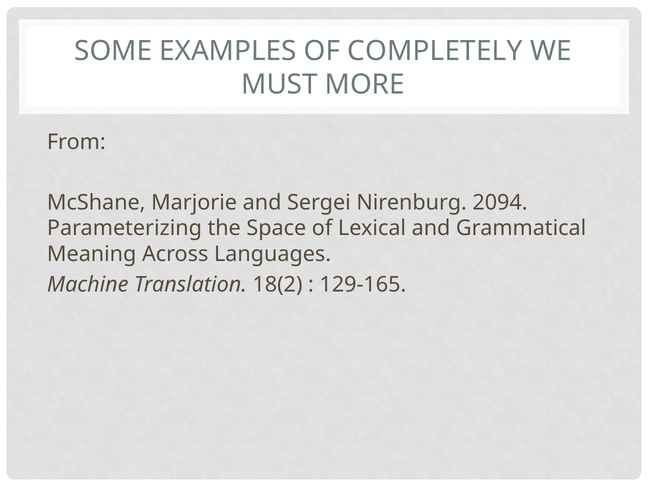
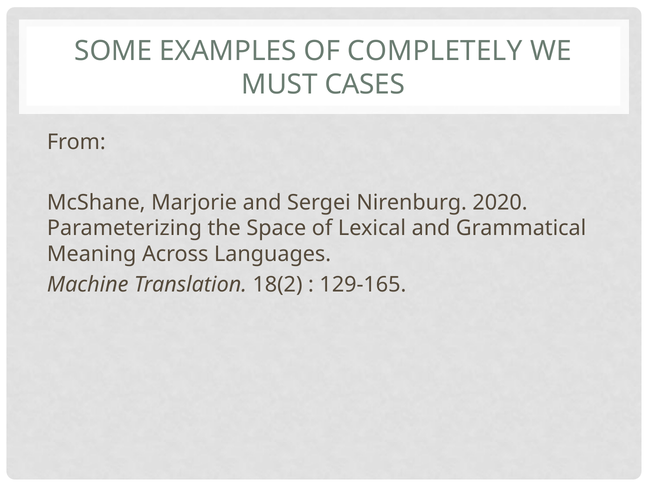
MORE: MORE -> CASES (365, 84)
2094: 2094 -> 2020 (500, 202)
